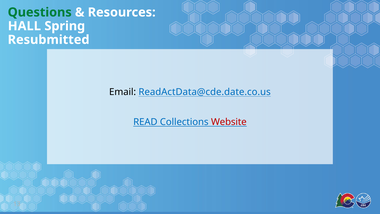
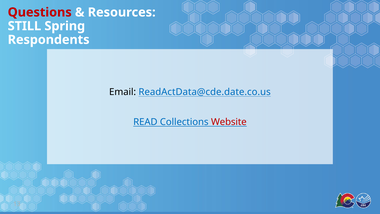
Questions colour: green -> red (40, 12)
HALL: HALL -> STILL (24, 26)
Resubmitted: Resubmitted -> Respondents (49, 40)
